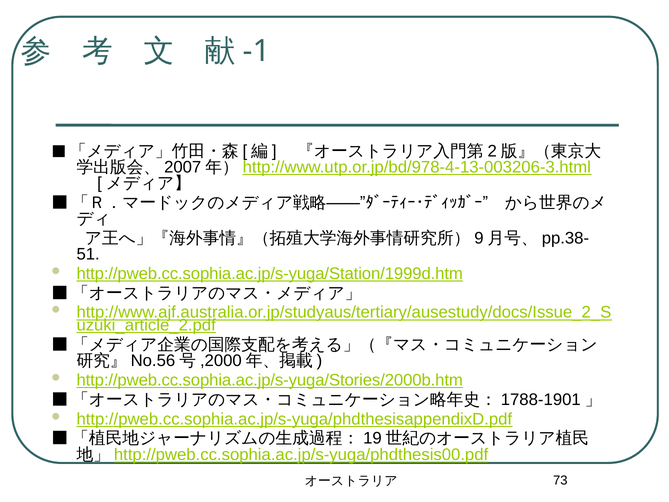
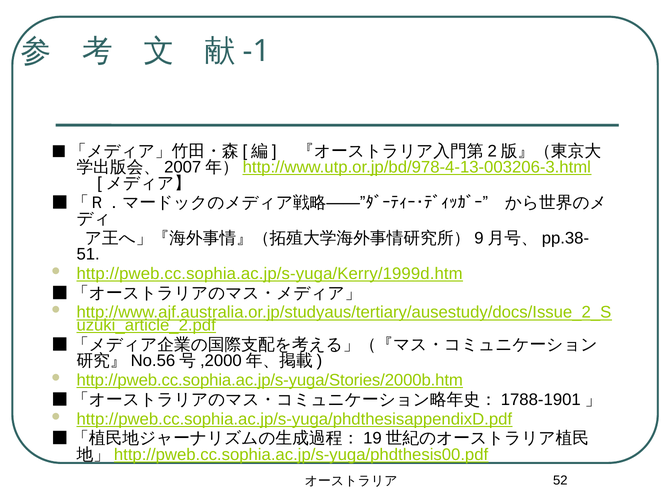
http://pweb.cc.sophia.ac.jp/s-yuga/Station/1999d.htm: http://pweb.cc.sophia.ac.jp/s-yuga/Station/1999d.htm -> http://pweb.cc.sophia.ac.jp/s-yuga/Kerry/1999d.htm (270, 273)
73: 73 -> 52 (560, 480)
